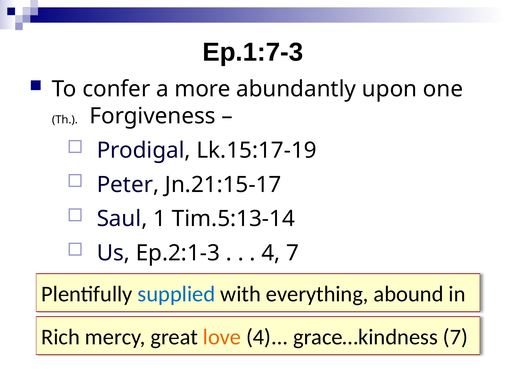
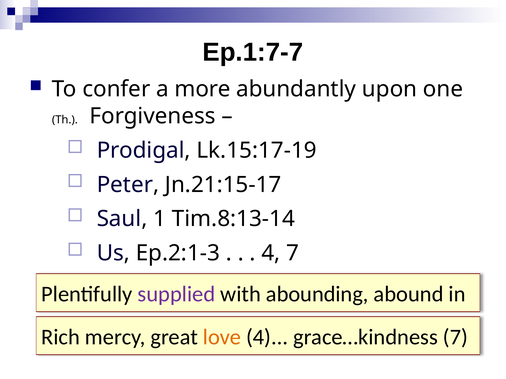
Ep.1:7-3: Ep.1:7-3 -> Ep.1:7-7 (253, 52)
Tim.5:13-14: Tim.5:13-14 -> Tim.8:13-14 (233, 219)
supplied colour: blue -> purple (176, 295)
everything: everything -> abounding (317, 295)
